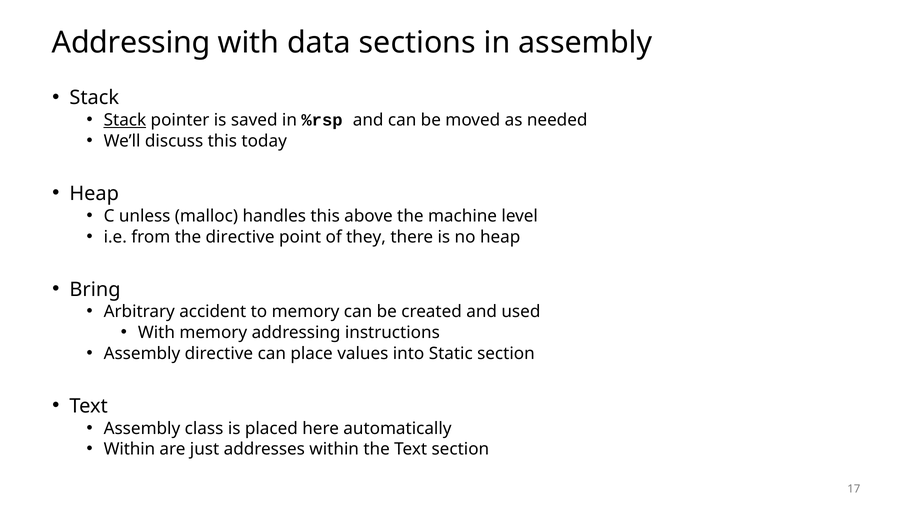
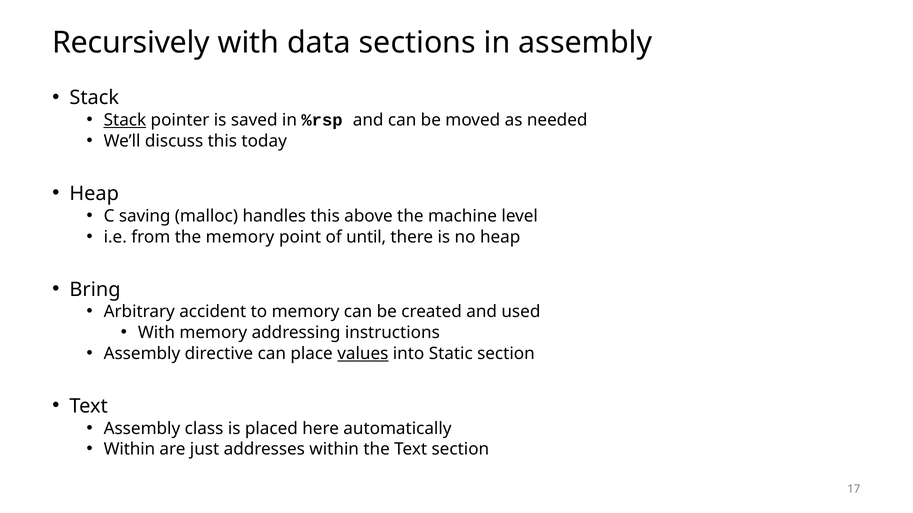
Addressing: Addressing -> Recursively (131, 43)
unless: unless -> saving (145, 216)
the directive: directive -> memory (240, 237)
they: they -> until (366, 237)
values underline: none -> present (363, 354)
